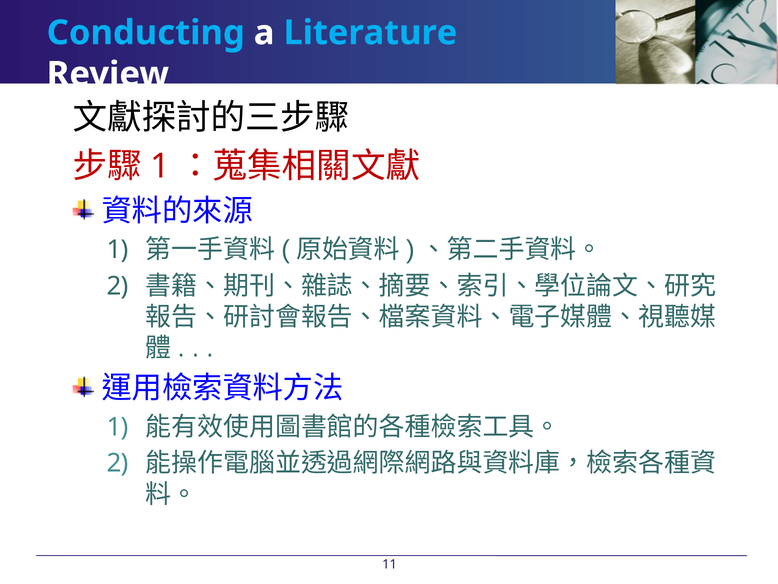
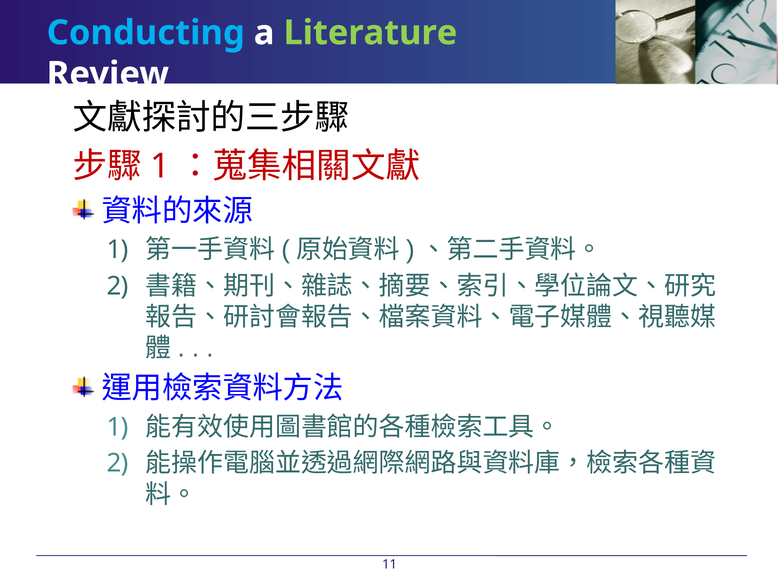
Literature colour: light blue -> light green (370, 33)
